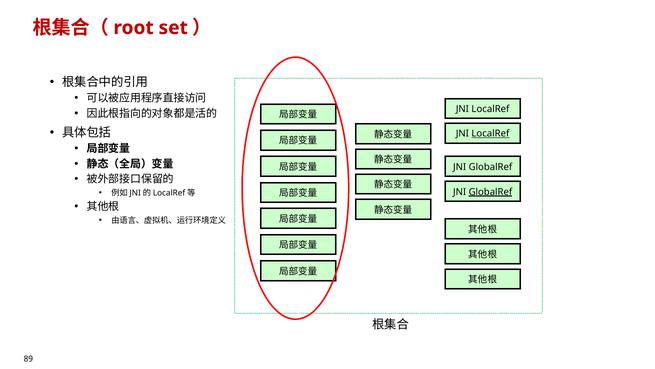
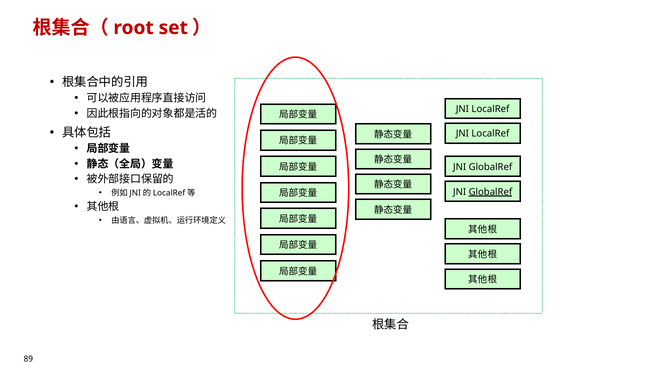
LocalRef underline: present -> none (490, 134)
